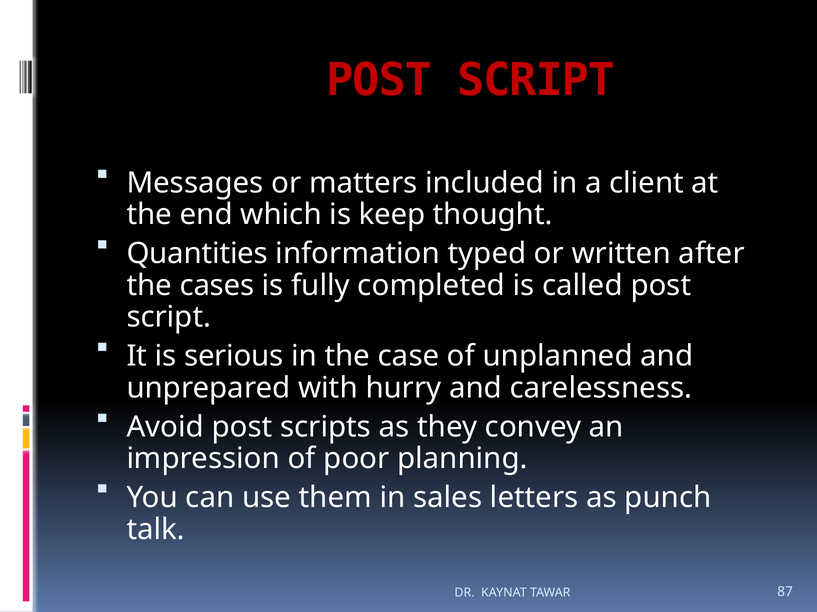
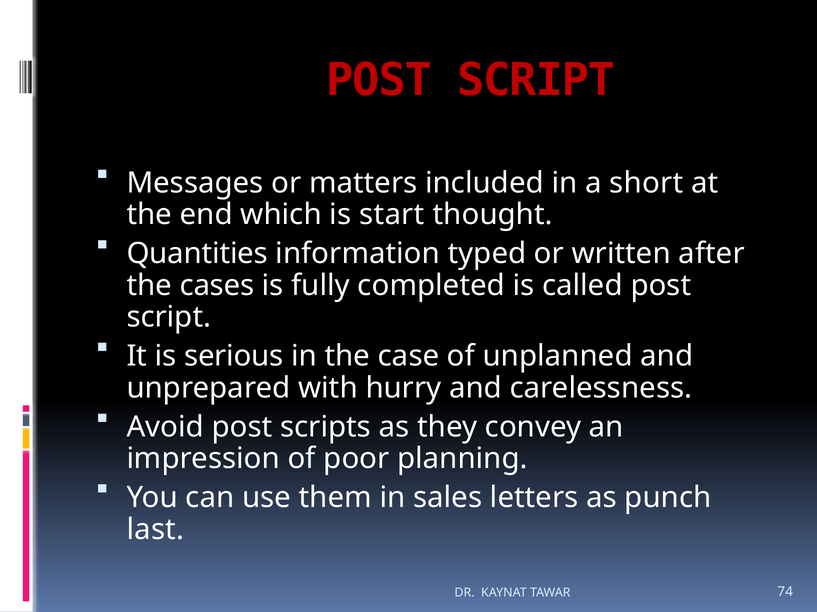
client: client -> short (646, 183)
keep: keep -> start (392, 215)
talk: talk -> last (155, 530)
87: 87 -> 74 (785, 592)
